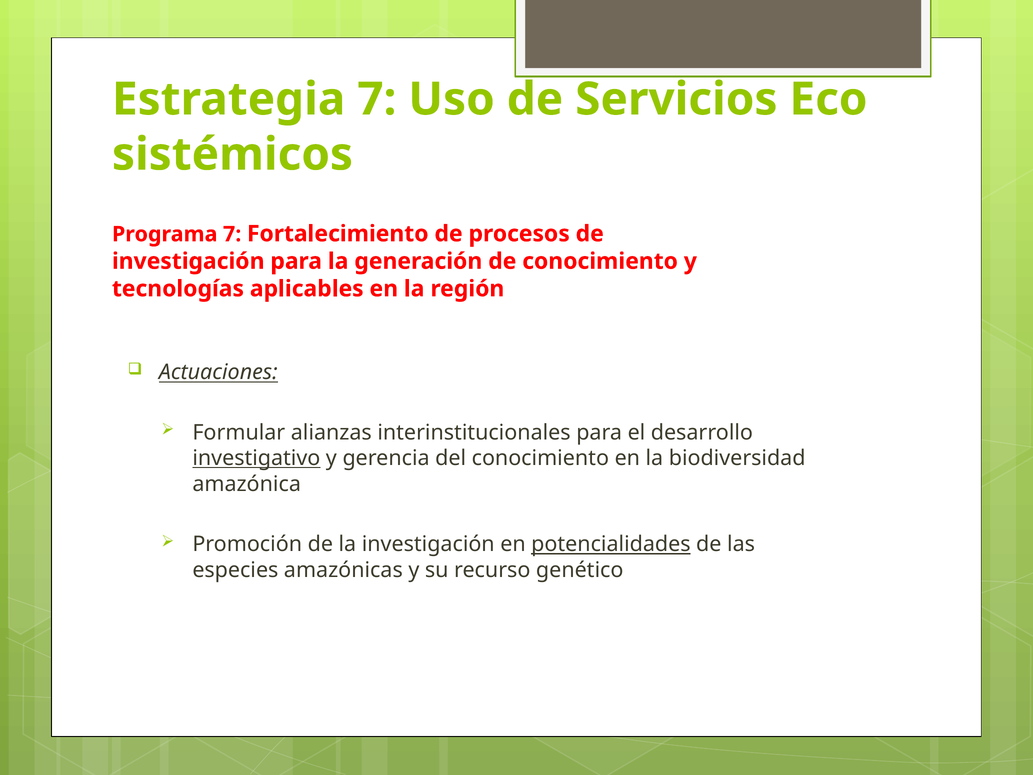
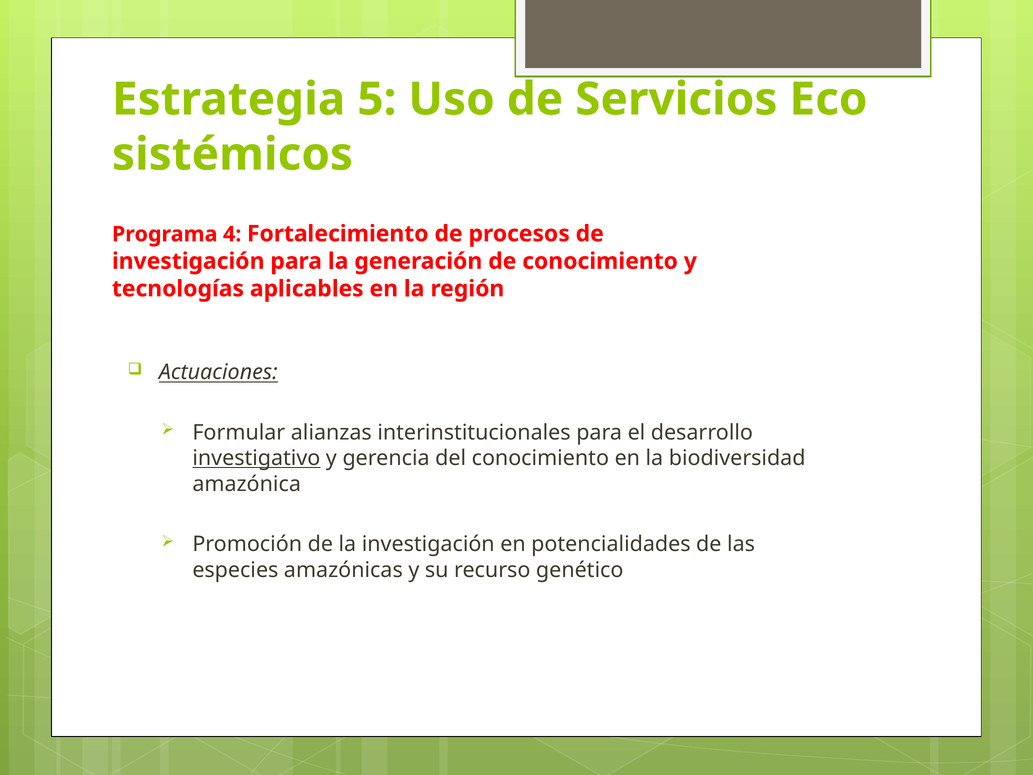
Estrategia 7: 7 -> 5 (377, 99)
Programa 7: 7 -> 4 (232, 234)
potencialidades underline: present -> none (611, 544)
